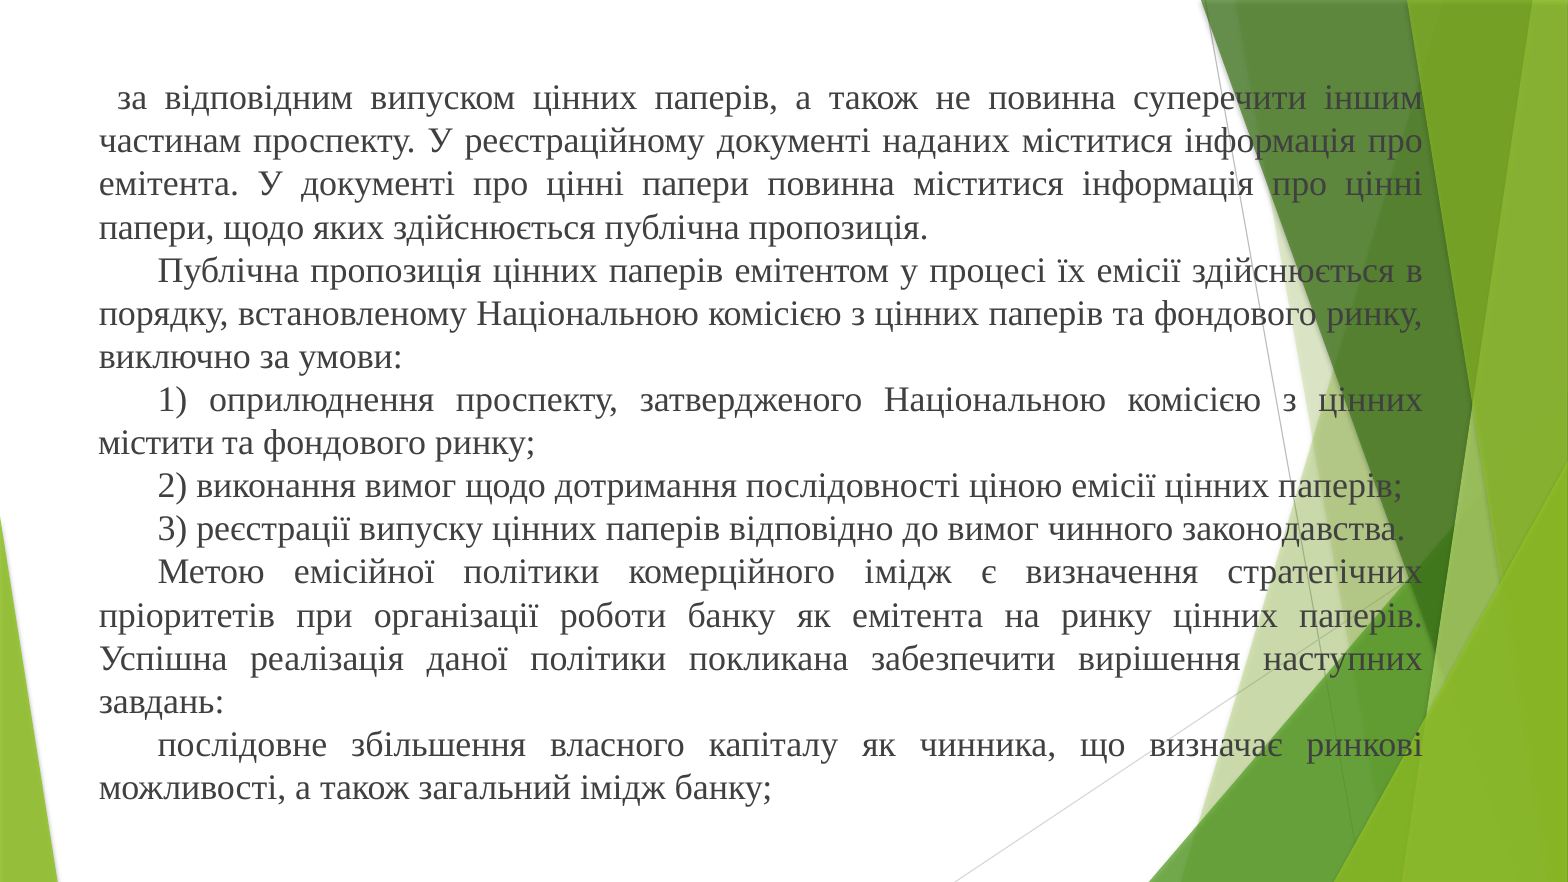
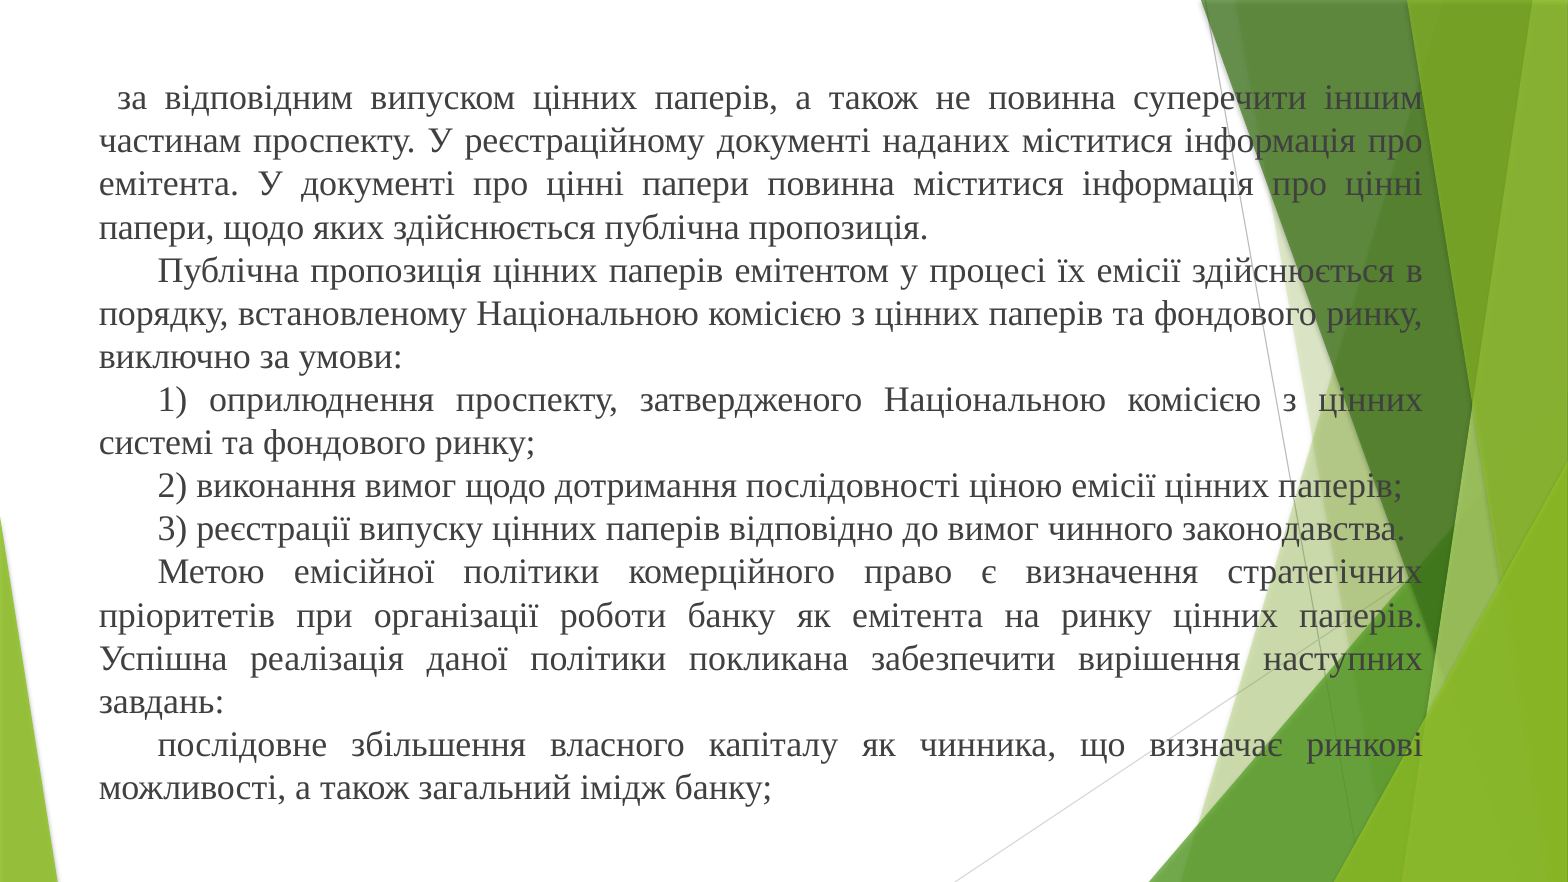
містити: містити -> системі (156, 443)
комерційного імідж: імідж -> право (908, 572)
